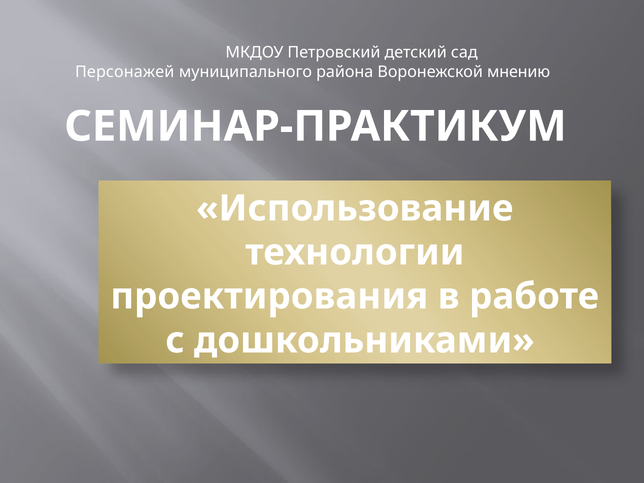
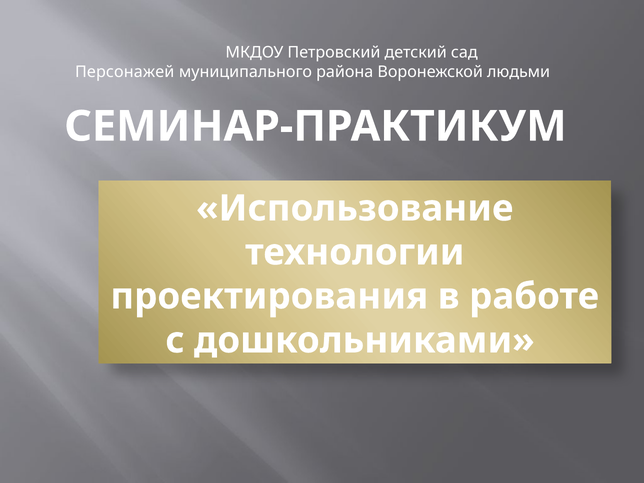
мнению: мнению -> людьми (519, 72)
